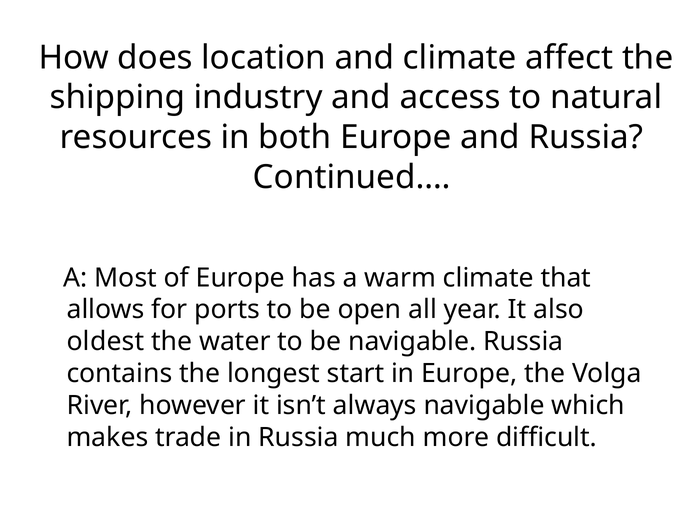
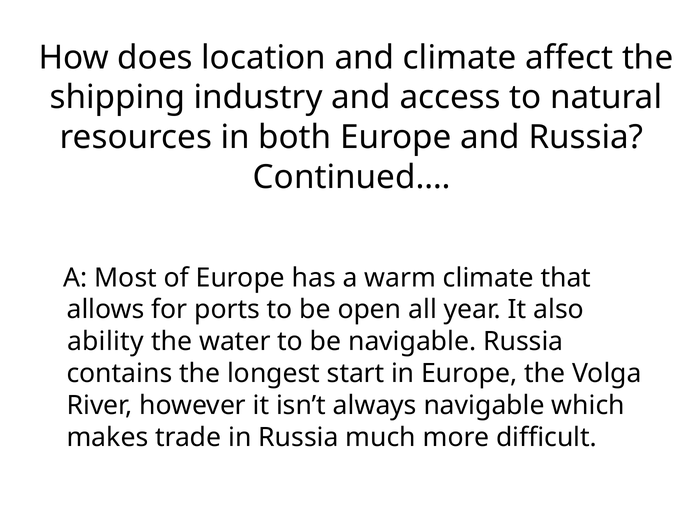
oldest: oldest -> ability (105, 342)
